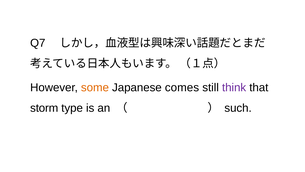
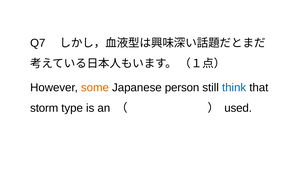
comes: comes -> person (182, 87)
think colour: purple -> blue (234, 87)
such: such -> used (238, 108)
